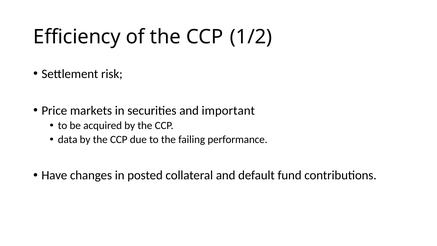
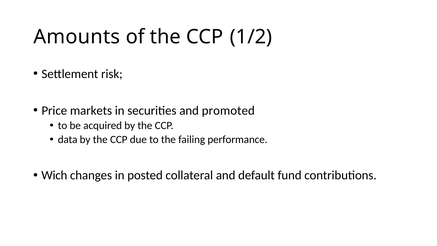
Efficiency: Efficiency -> Amounts (77, 37)
important: important -> promoted (228, 110)
Have: Have -> Wich (54, 175)
